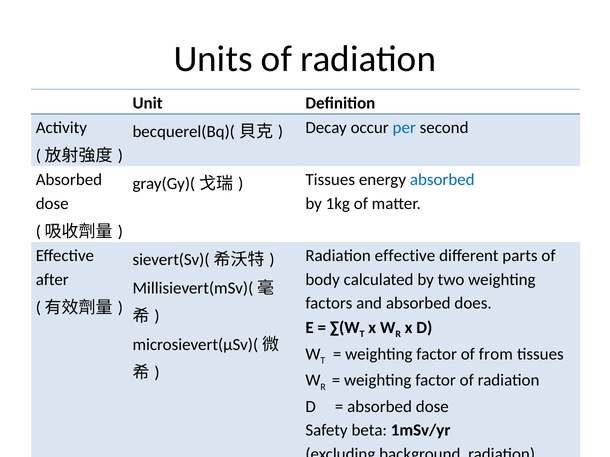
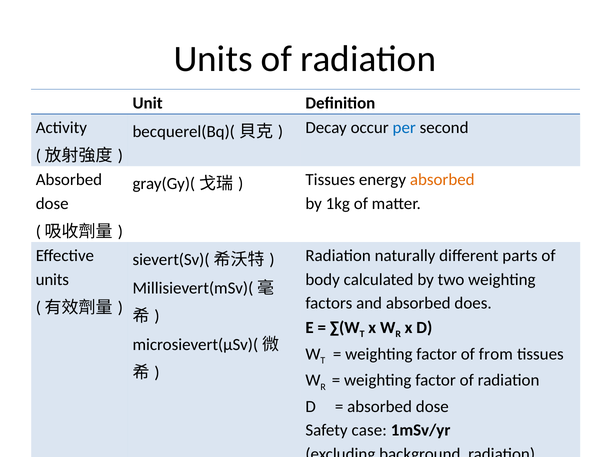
absorbed colour: blue -> orange (442, 180)
Radiation effective: effective -> naturally (405, 256)
after: after -> units (52, 280)
beta: beta -> case (369, 431)
